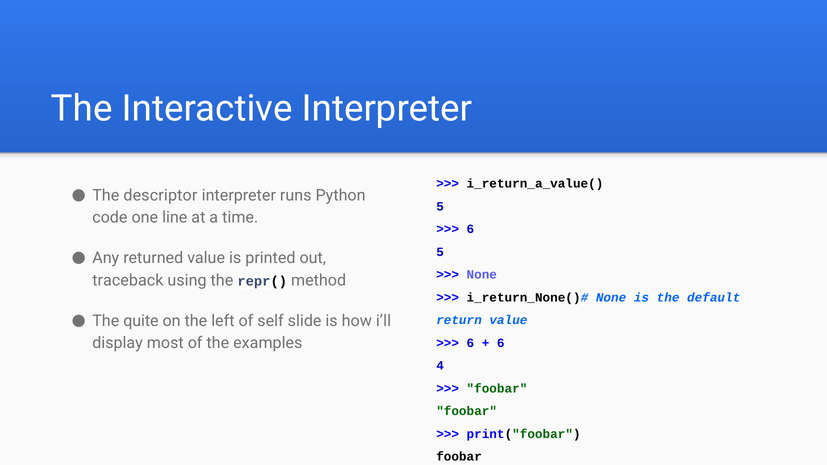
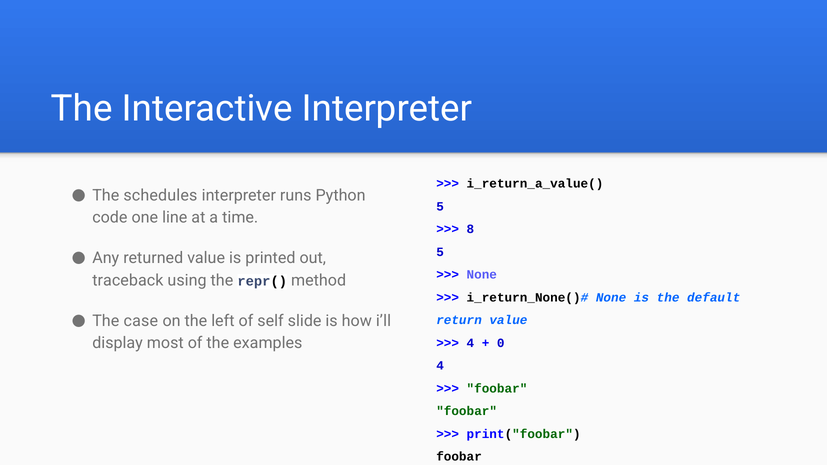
descriptor: descriptor -> schedules (160, 195)
6: 6 -> 8 (470, 229)
quite: quite -> case (141, 321)
6: 6 -> 4 (470, 343)
6: 6 -> 0 (501, 343)
